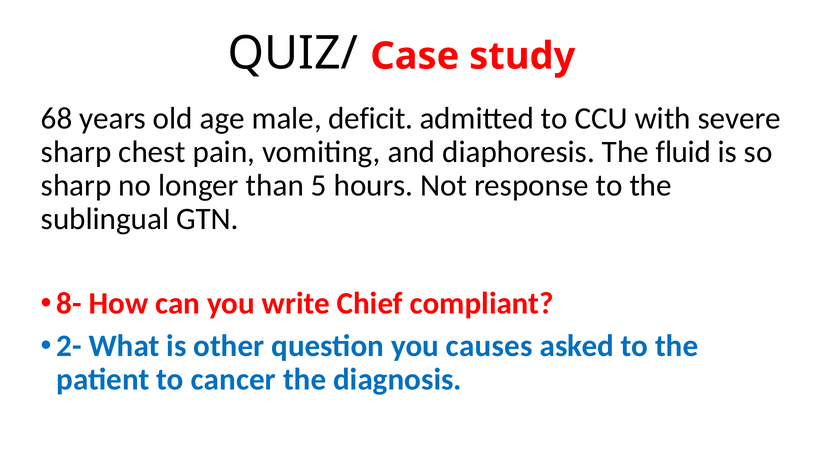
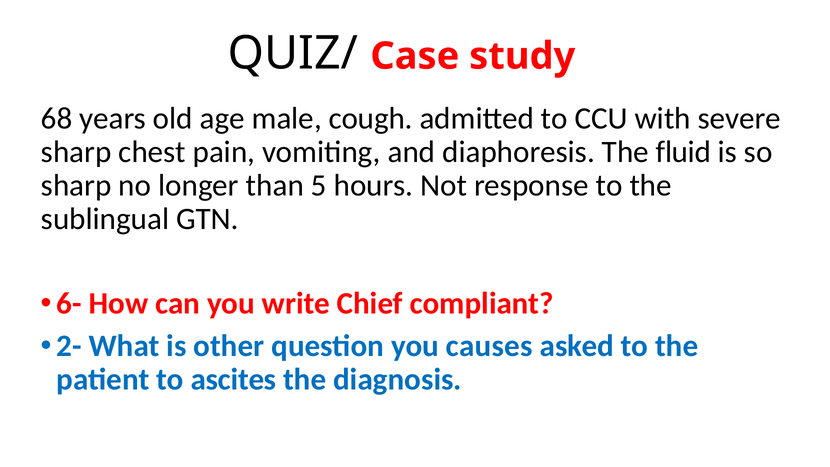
deficit: deficit -> cough (371, 118)
8-: 8- -> 6- (69, 304)
cancer: cancer -> ascites (233, 380)
